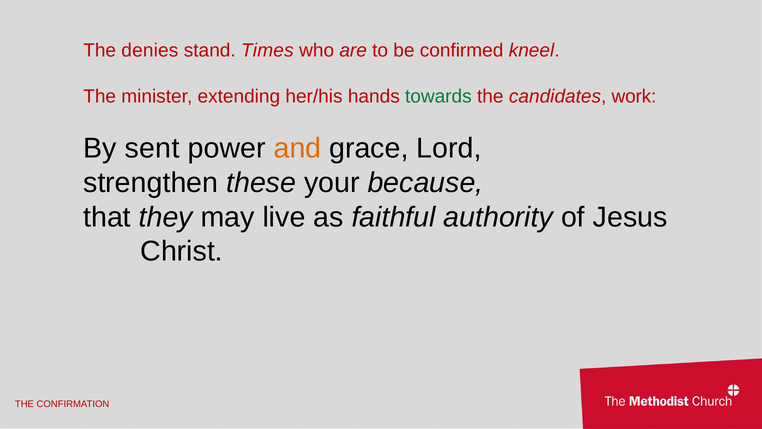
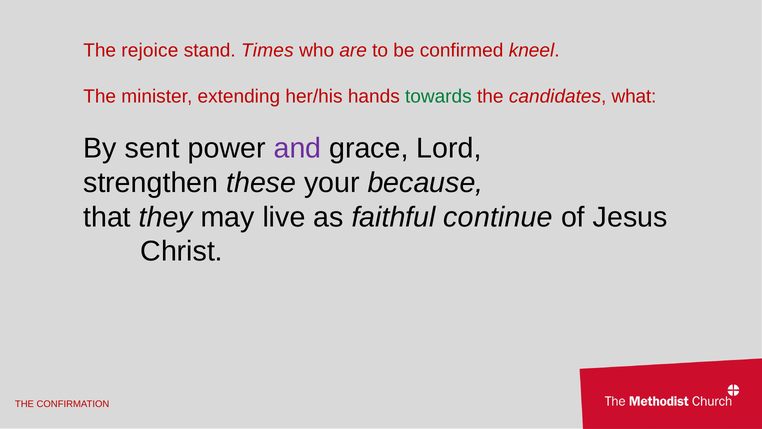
denies: denies -> rejoice (150, 51)
work: work -> what (634, 96)
and colour: orange -> purple (297, 148)
authority: authority -> continue (498, 217)
